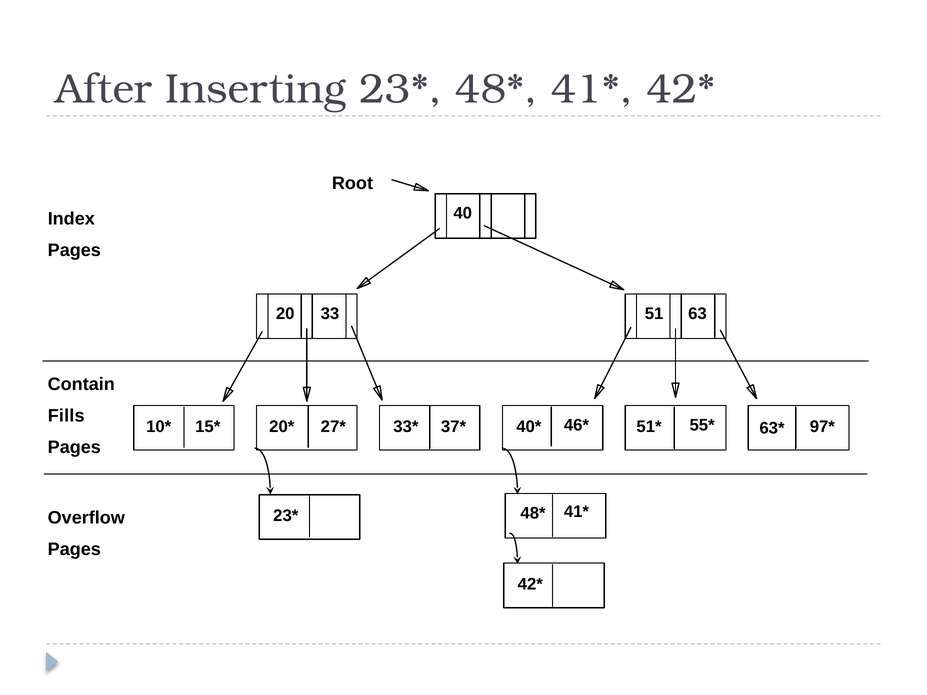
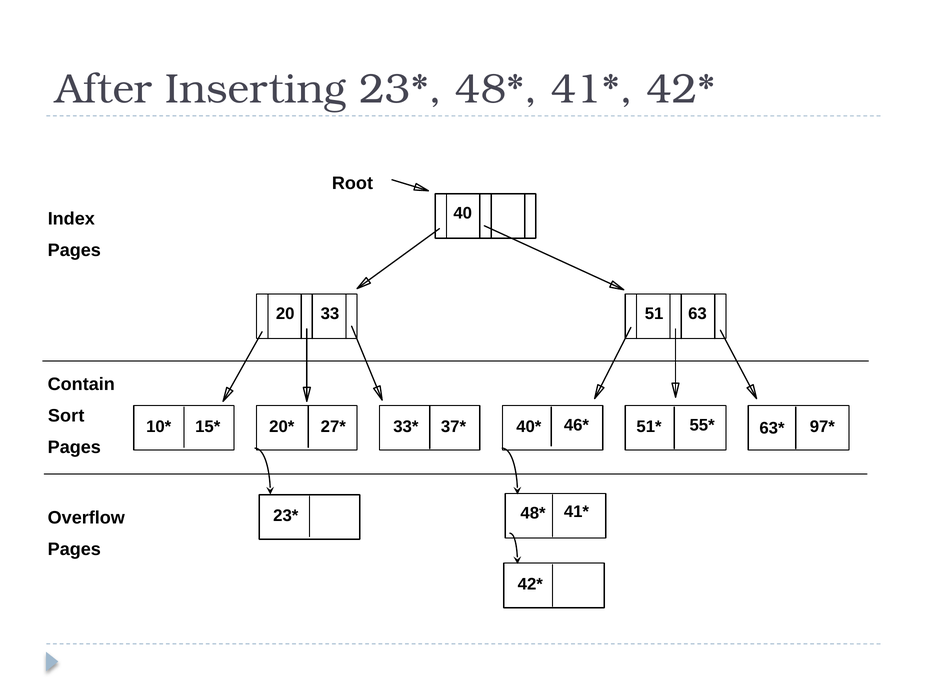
Fills: Fills -> Sort (66, 416)
